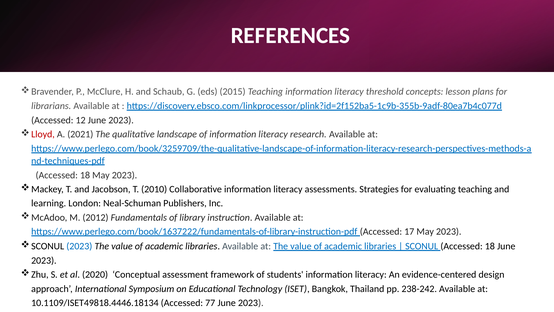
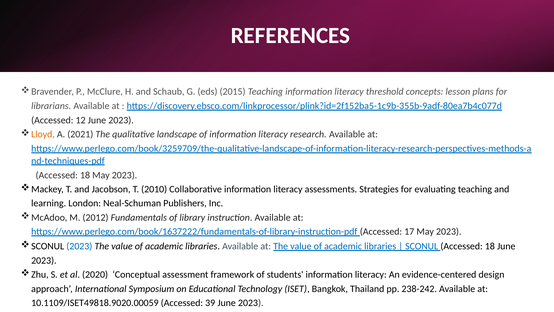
Lloyd colour: red -> orange (43, 134)
10.1109/ISET49818.4446.18134: 10.1109/ISET49818.4446.18134 -> 10.1109/ISET49818.9020.00059 (95, 303)
77: 77 -> 39 (210, 303)
